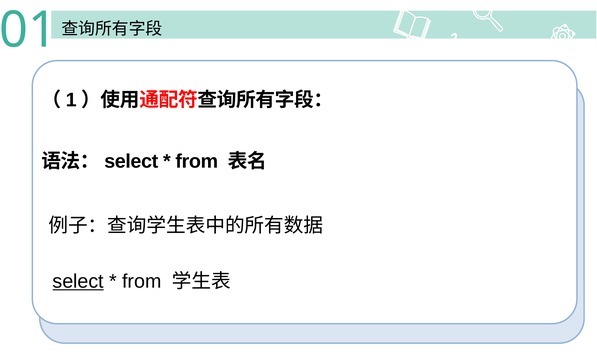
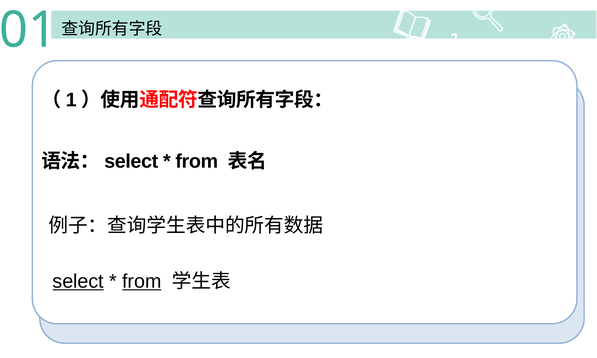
from underline: none -> present (142, 281)
